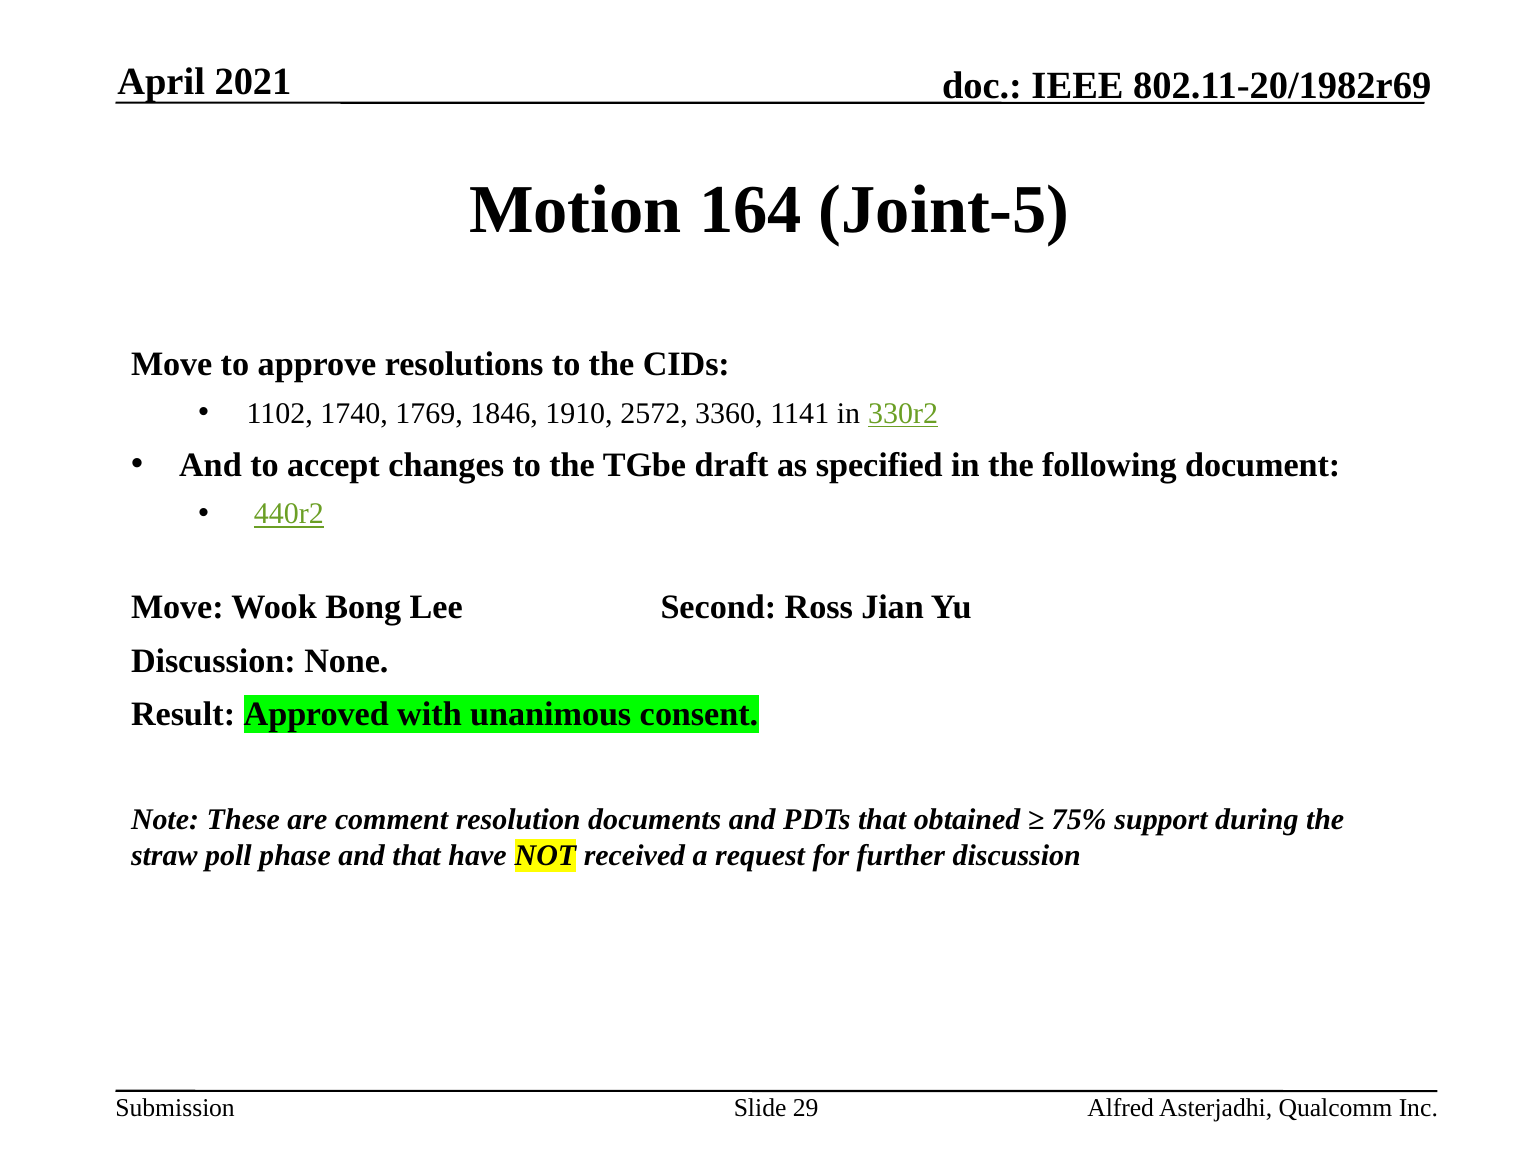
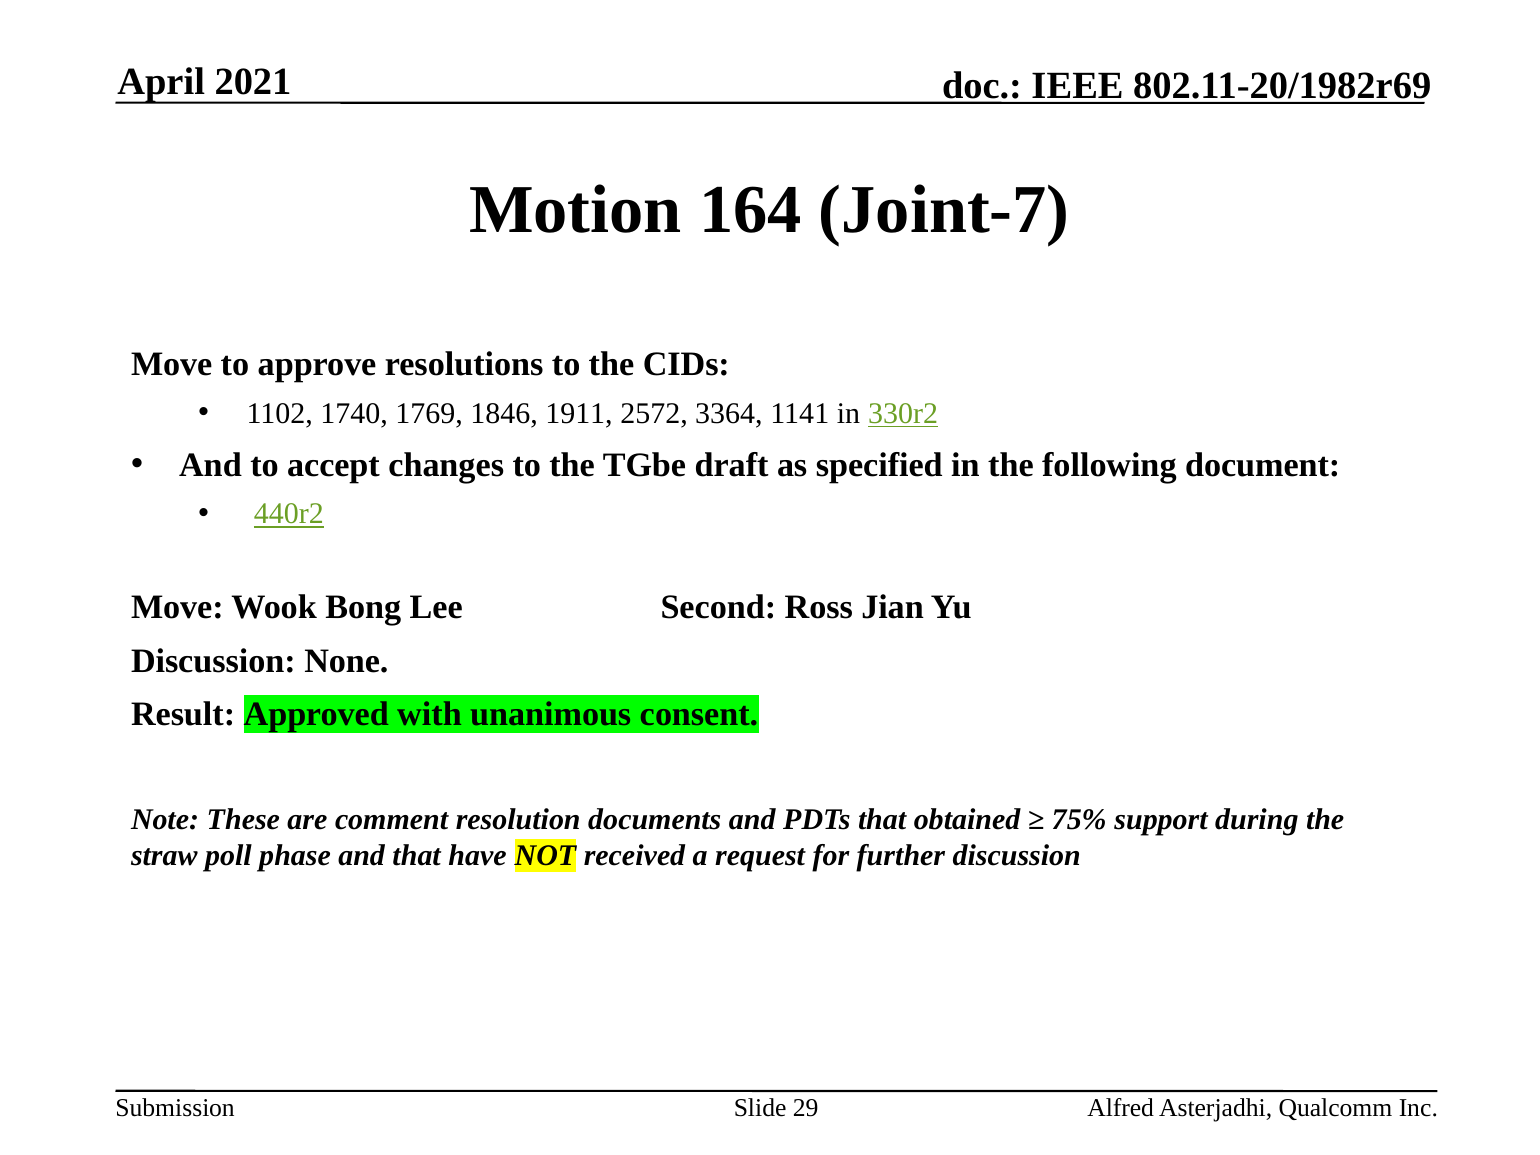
Joint-5: Joint-5 -> Joint-7 (944, 210)
1910: 1910 -> 1911 (579, 413)
3360: 3360 -> 3364 (729, 413)
